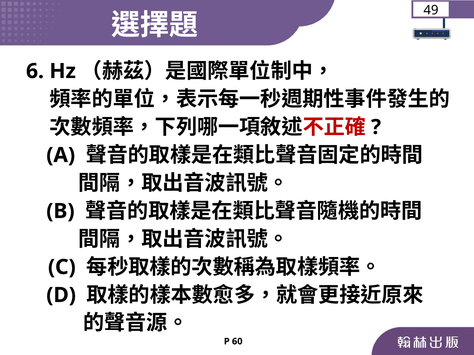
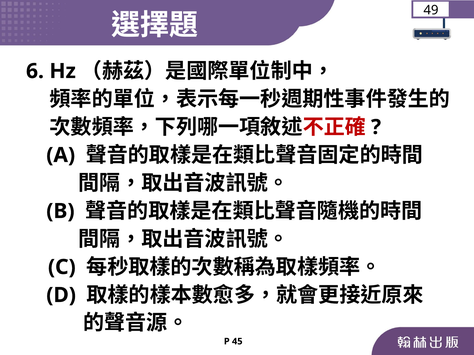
60: 60 -> 45 (237, 342)
